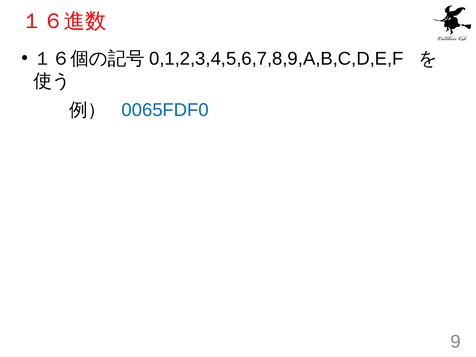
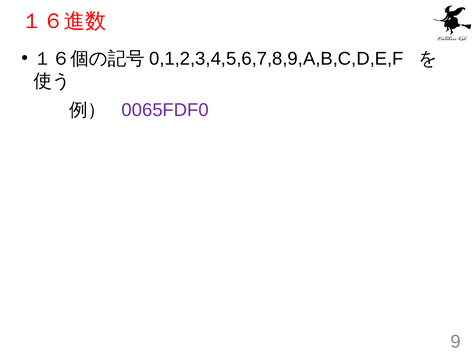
0065FDF0 colour: blue -> purple (165, 110)
